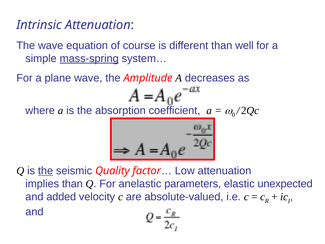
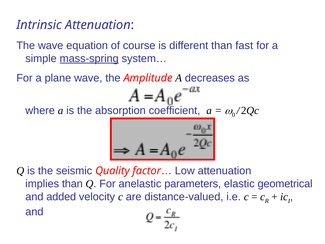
well: well -> fast (244, 45)
the underline: present -> none (46, 171)
unexpected: unexpected -> geometrical (285, 184)
absolute-valued: absolute-valued -> distance-valued (184, 197)
